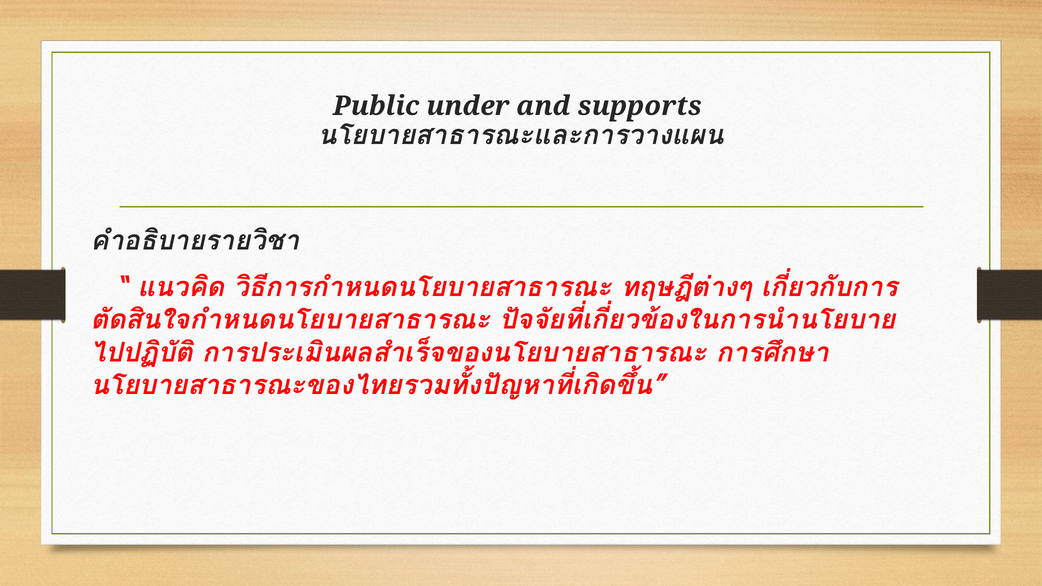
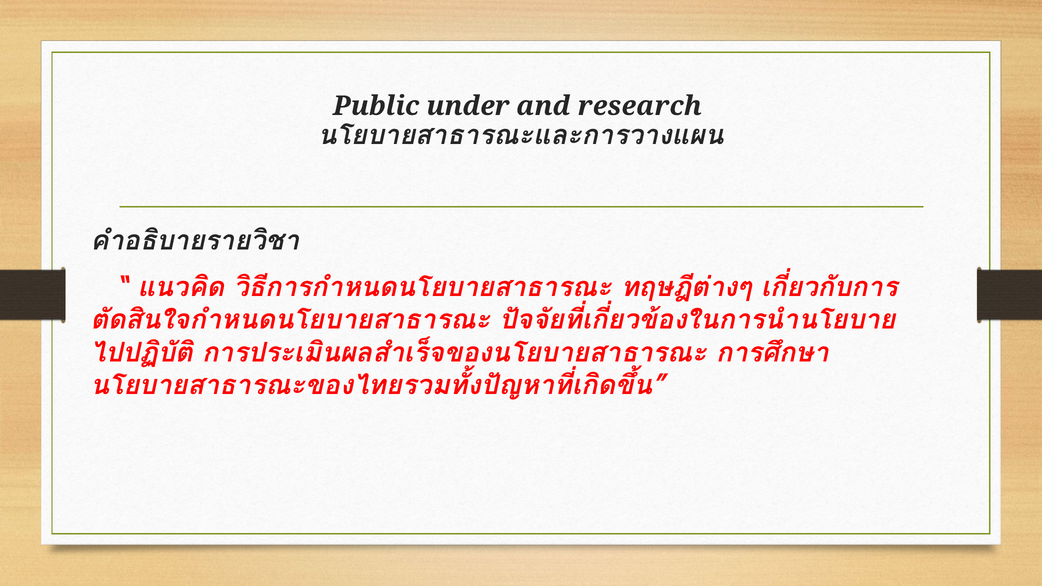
supports: supports -> research (640, 106)
